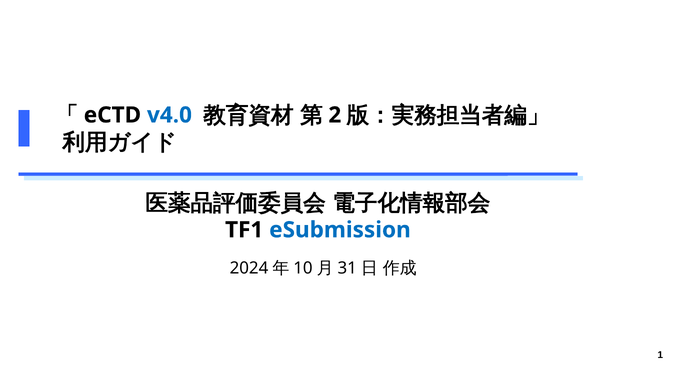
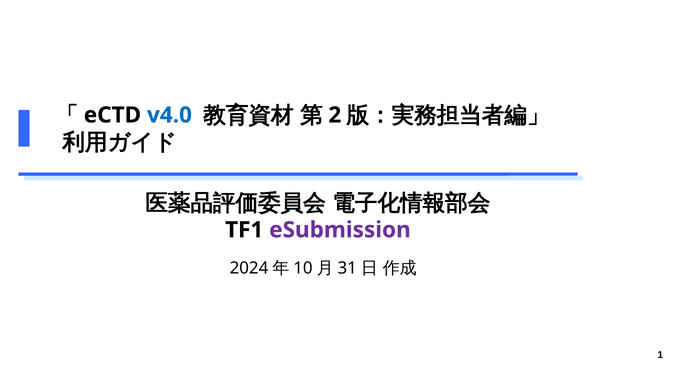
eSubmission colour: blue -> purple (340, 230)
